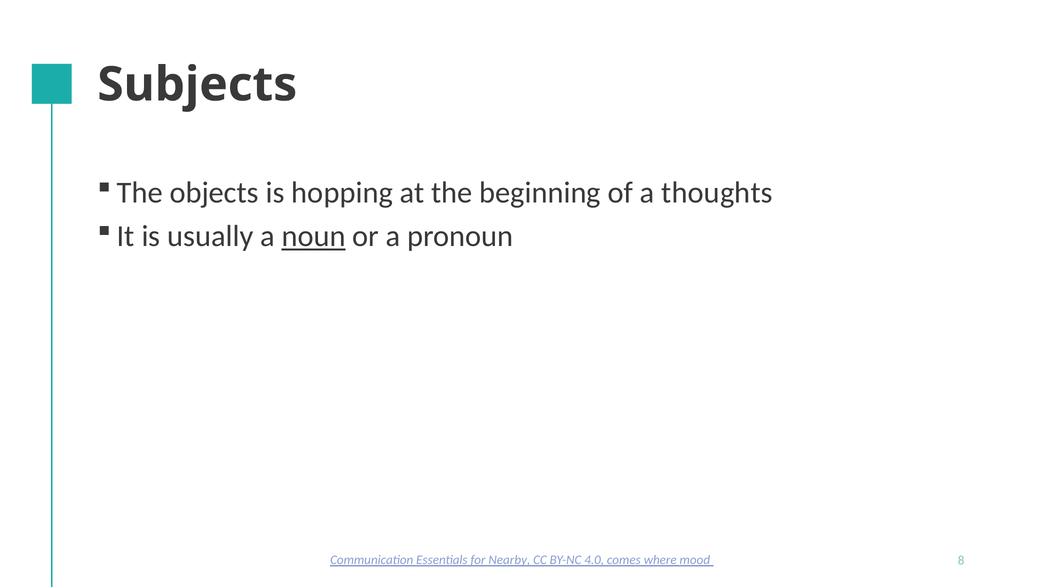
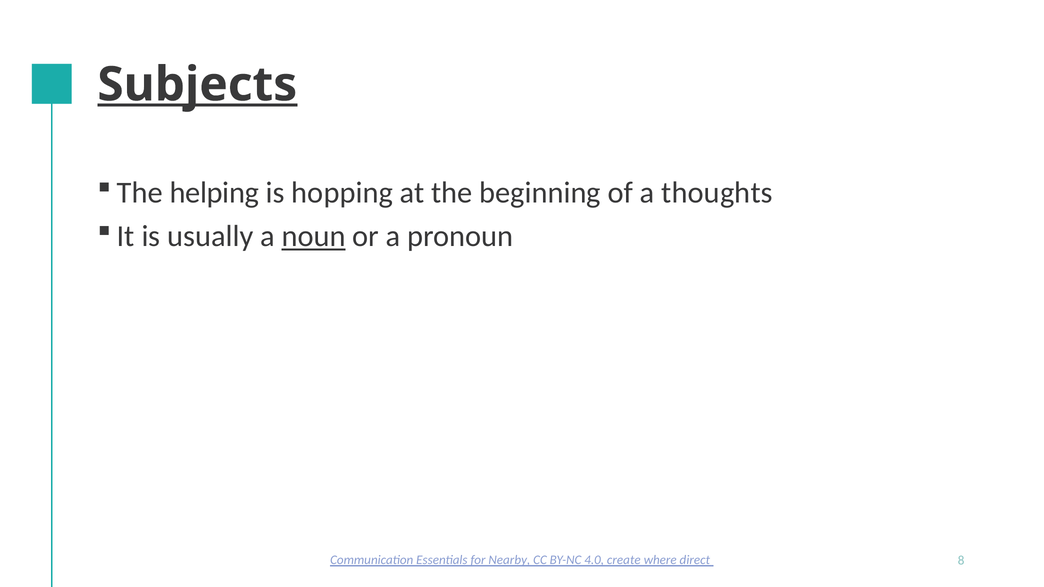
Subjects underline: none -> present (197, 85)
objects: objects -> helping (214, 193)
comes: comes -> create (624, 560)
mood: mood -> direct (695, 560)
